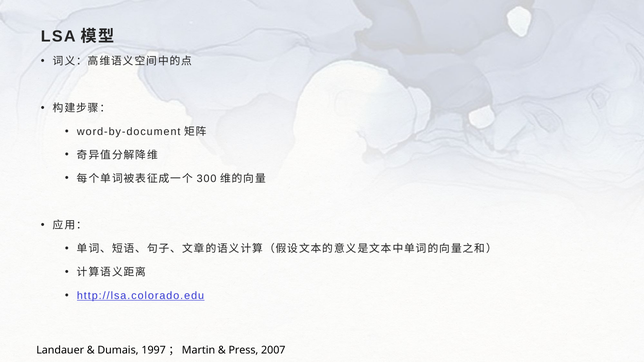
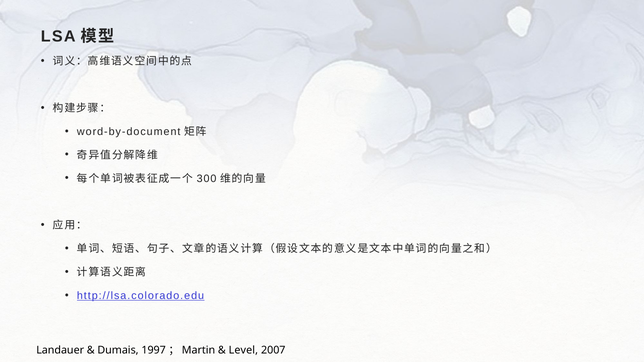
Press: Press -> Level (243, 350)
